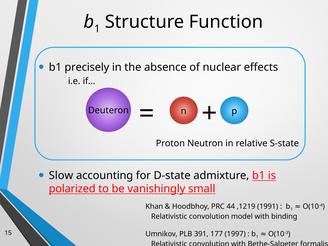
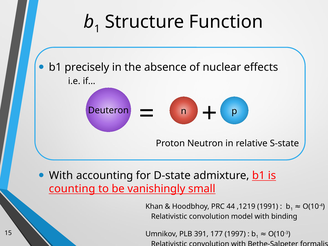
Slow: Slow -> With (61, 176)
polarized: polarized -> counting (72, 189)
